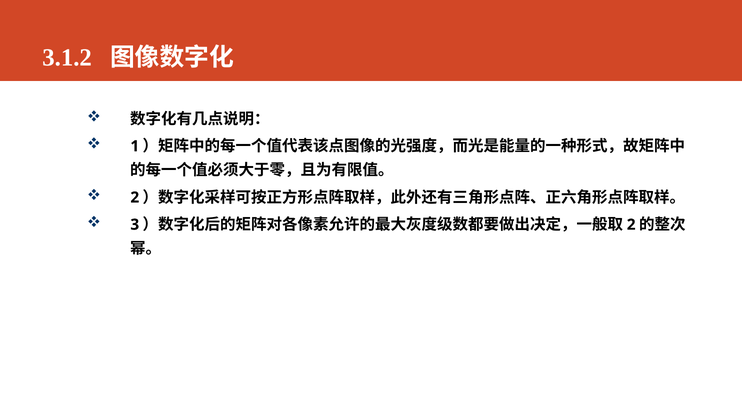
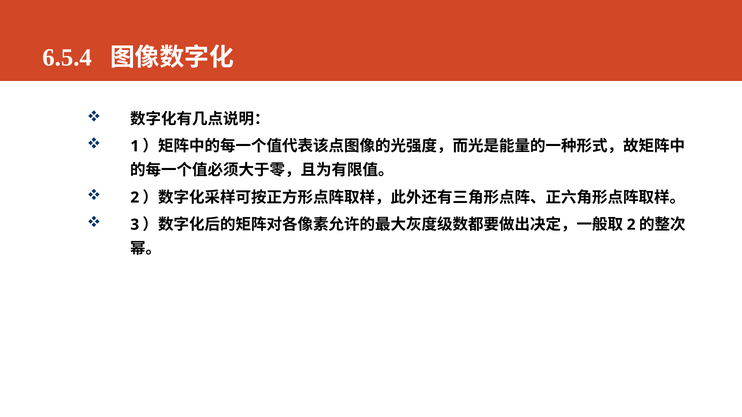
3.1.2: 3.1.2 -> 6.5.4 (67, 58)
